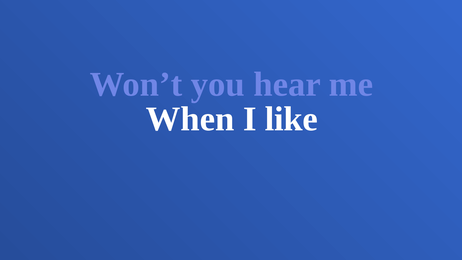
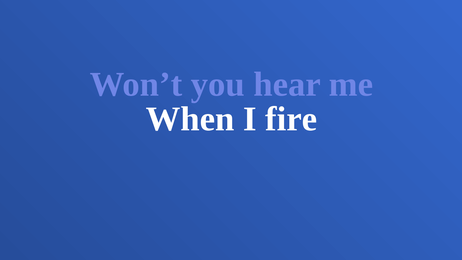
like: like -> fire (291, 119)
